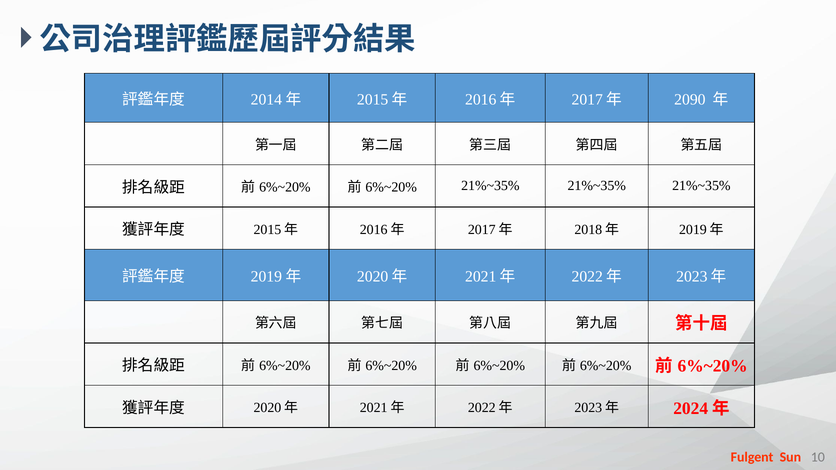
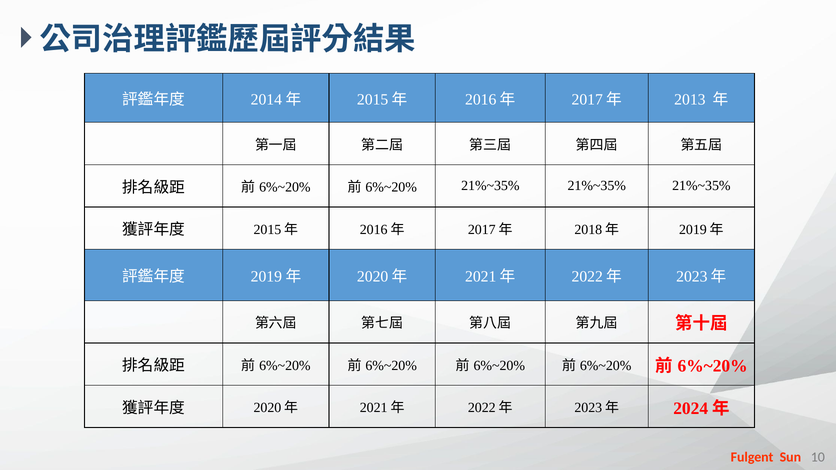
2090: 2090 -> 2013 (690, 100)
